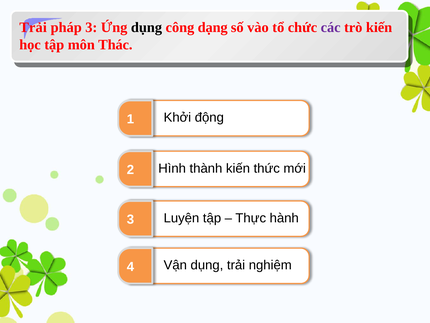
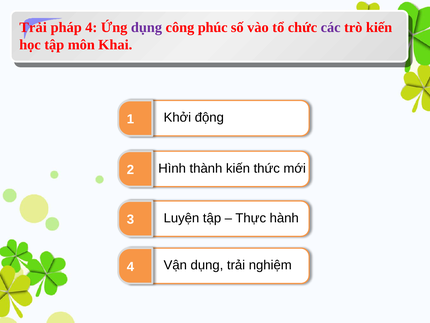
pháp 3: 3 -> 4 (91, 27)
dụng colour: black -> purple (147, 27)
dạng: dạng -> phúc (213, 27)
Thác: Thác -> Khai (115, 45)
